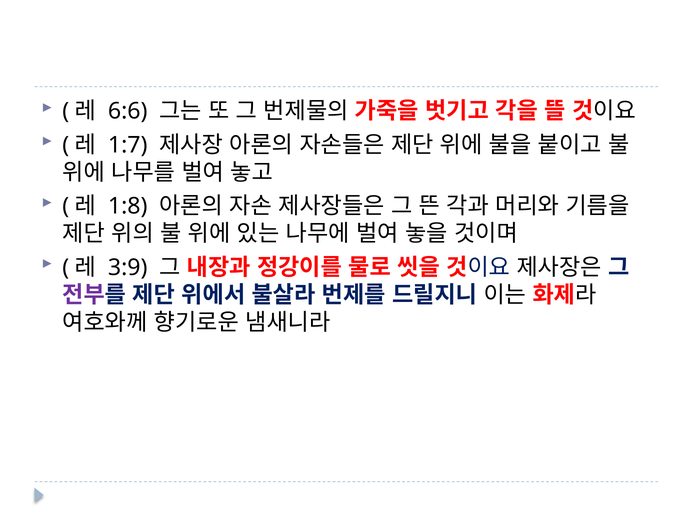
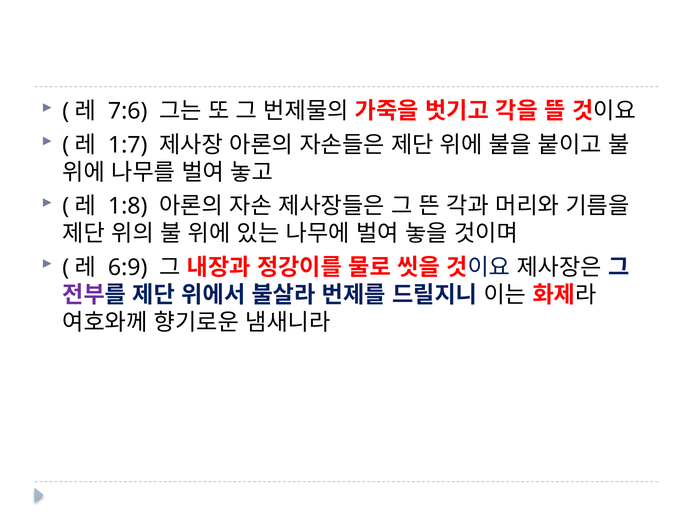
6:6: 6:6 -> 7:6 (128, 111)
3:9: 3:9 -> 6:9 (128, 267)
